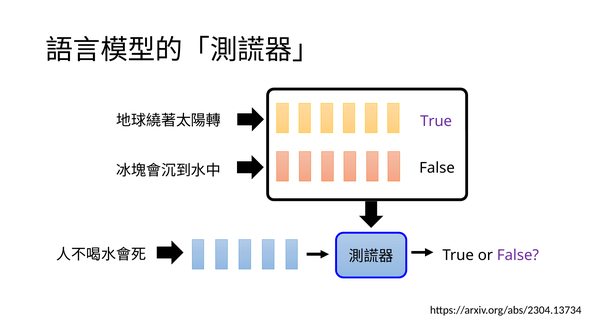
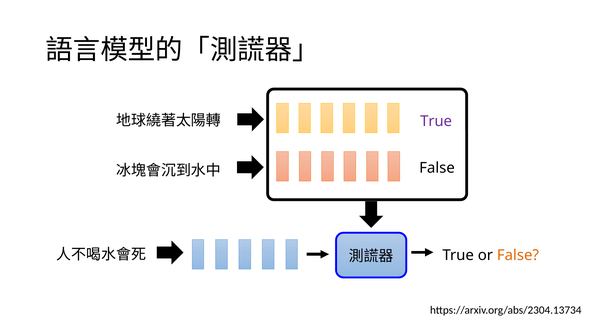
False colour: purple -> orange (518, 255)
